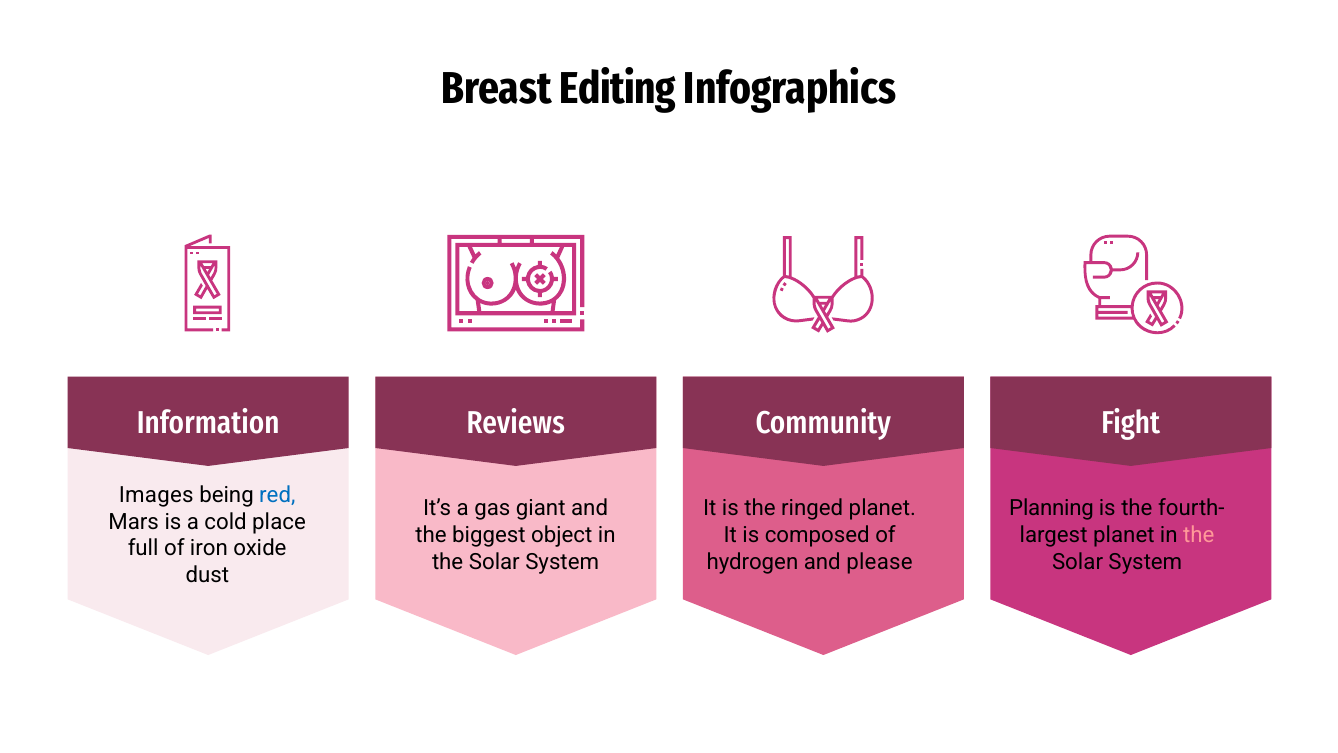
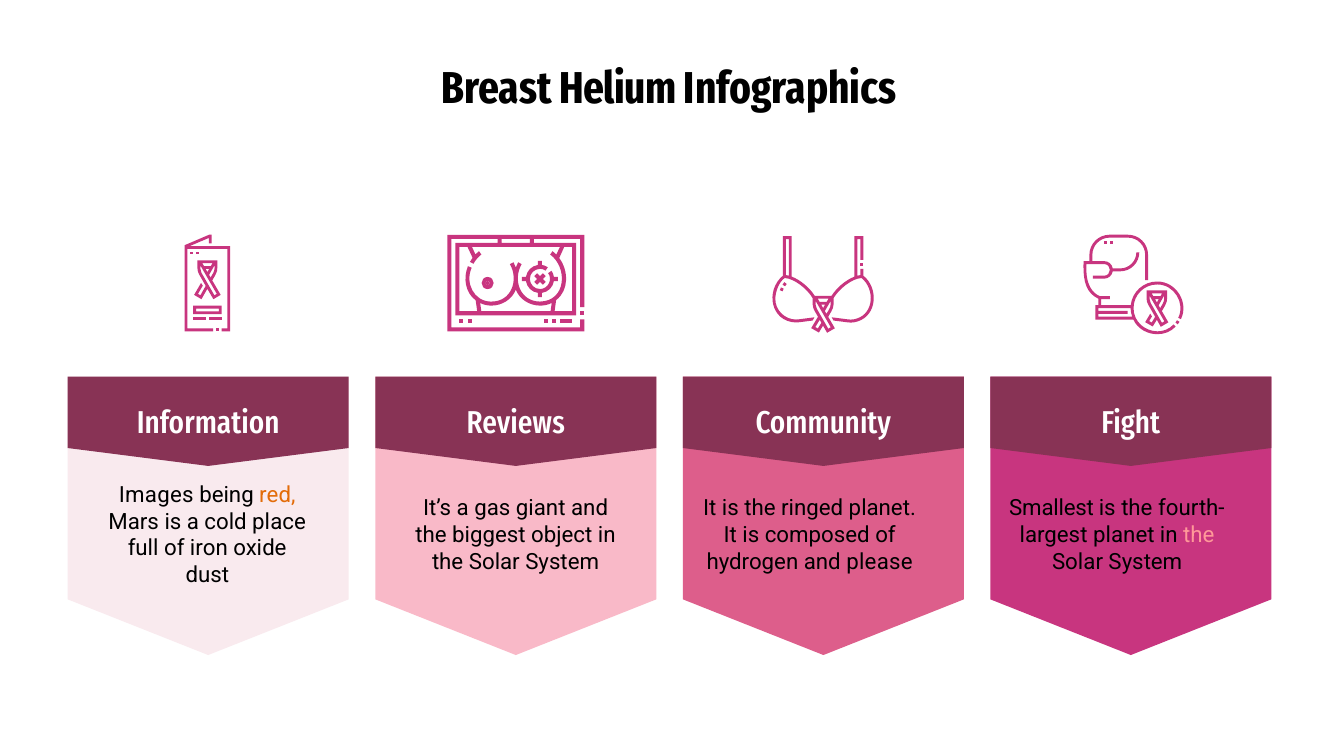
Editing: Editing -> Helium (618, 88)
red colour: blue -> orange (277, 495)
Planning: Planning -> Smallest (1052, 508)
